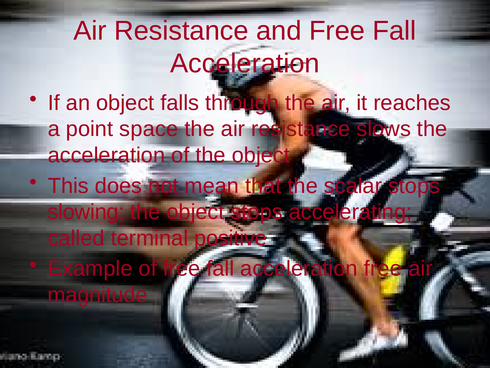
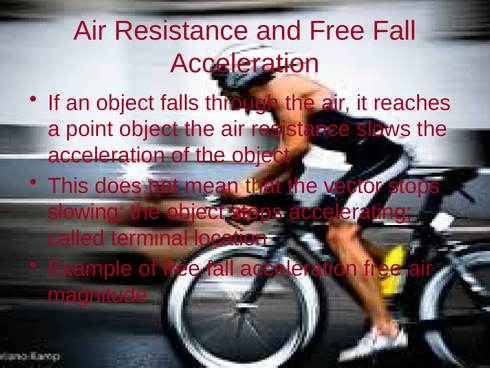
point space: space -> object (149, 129)
scalar: scalar -> vector (353, 186)
positive: positive -> location (231, 238)
